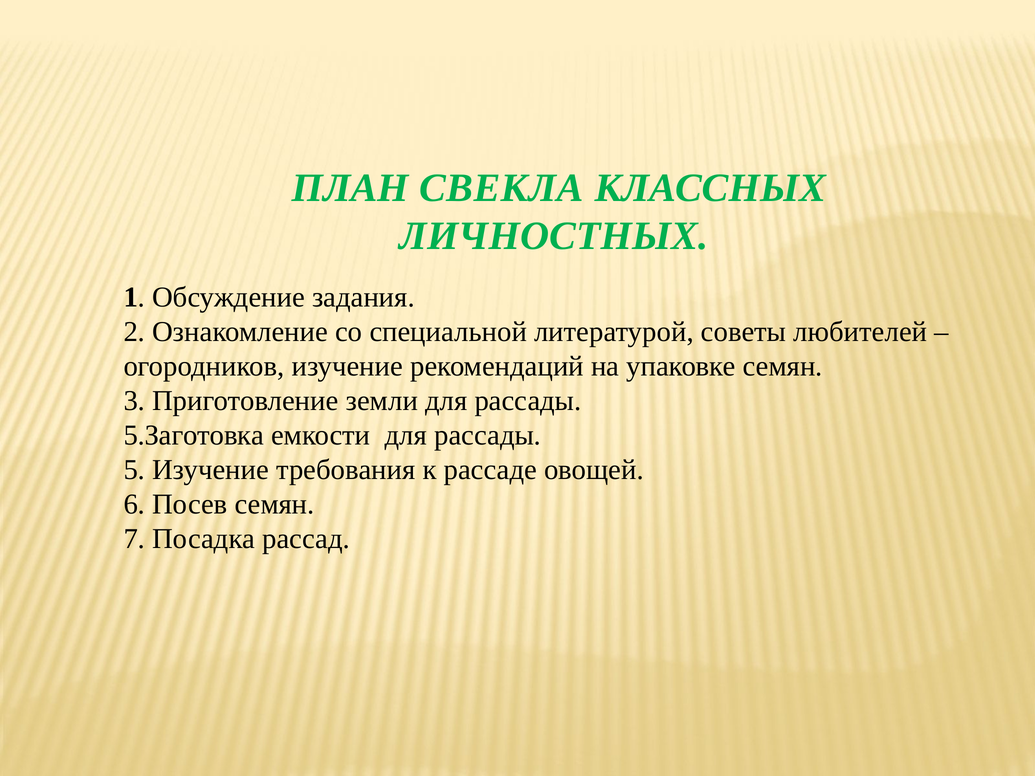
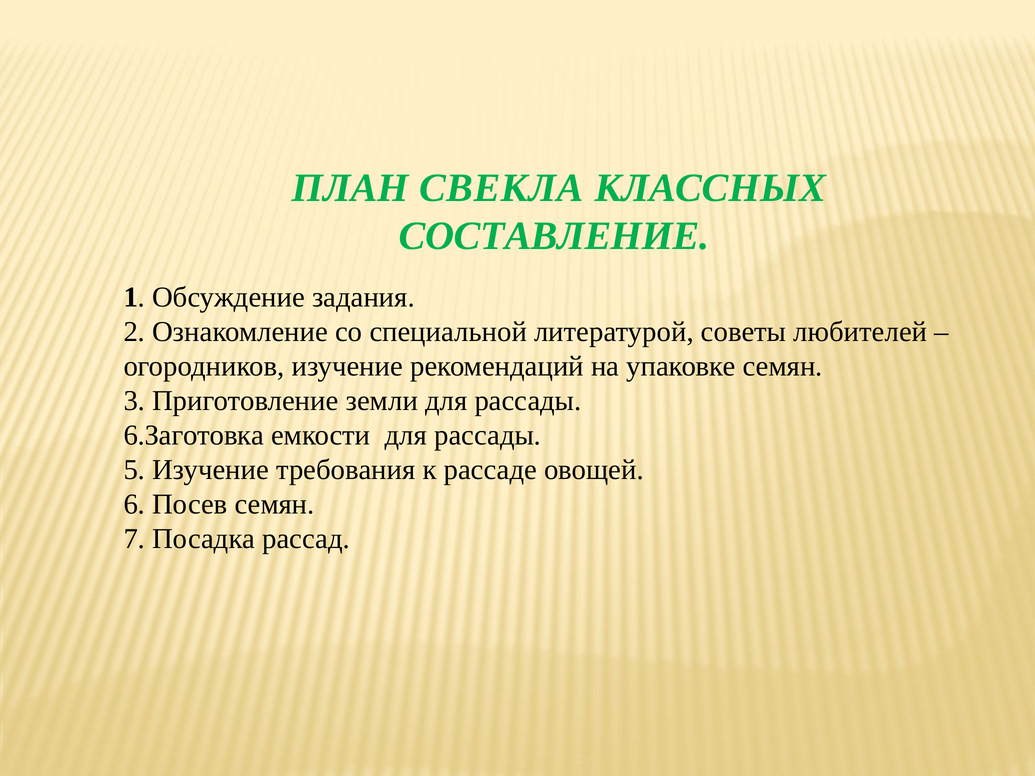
ЛИЧНОСТНЫХ: ЛИЧНОСТНЫХ -> СОСТАВЛЕНИЕ (554, 236)
5.Заготовка: 5.Заготовка -> 6.Заготовка (194, 436)
